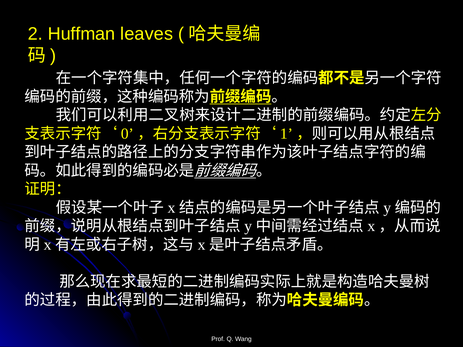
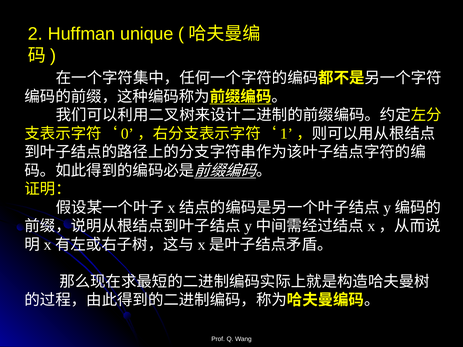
leaves: leaves -> unique (147, 34)
